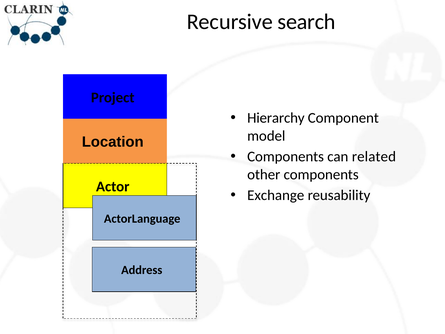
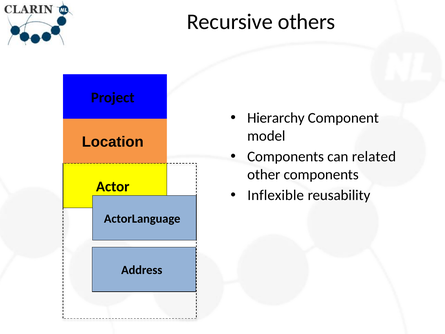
search: search -> others (307, 22)
Exchange: Exchange -> Inflexible (276, 195)
